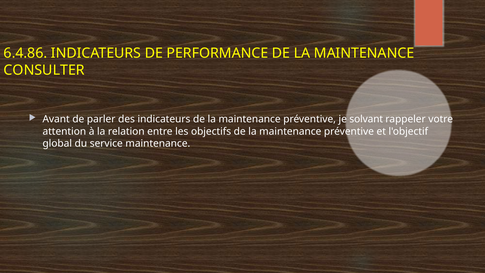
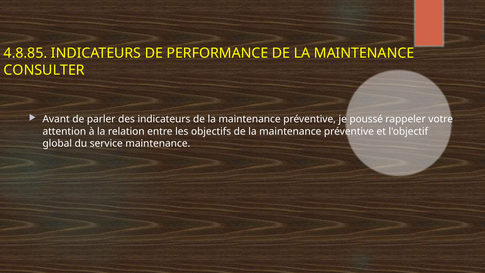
6.4.86: 6.4.86 -> 4.8.85 (25, 53)
solvant: solvant -> poussé (366, 119)
